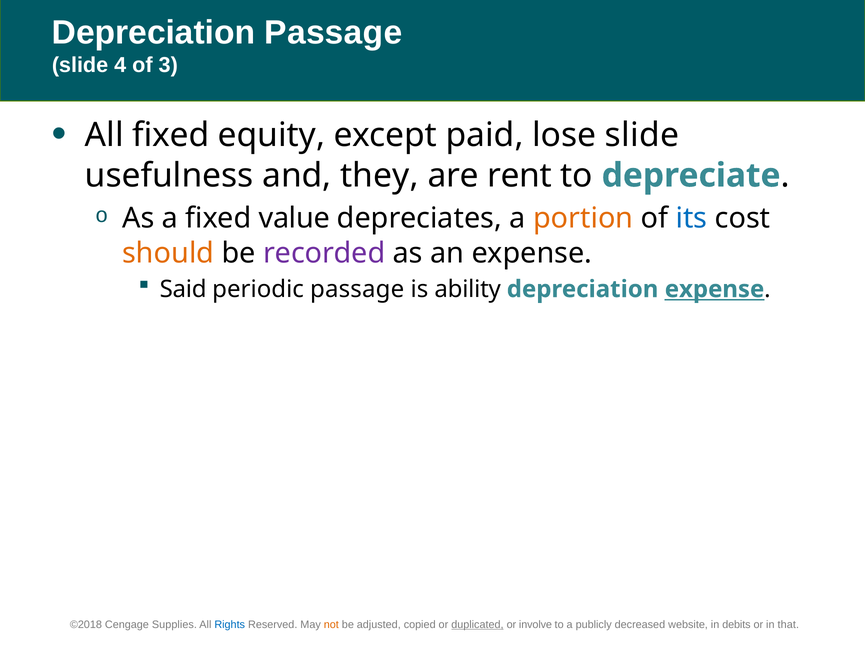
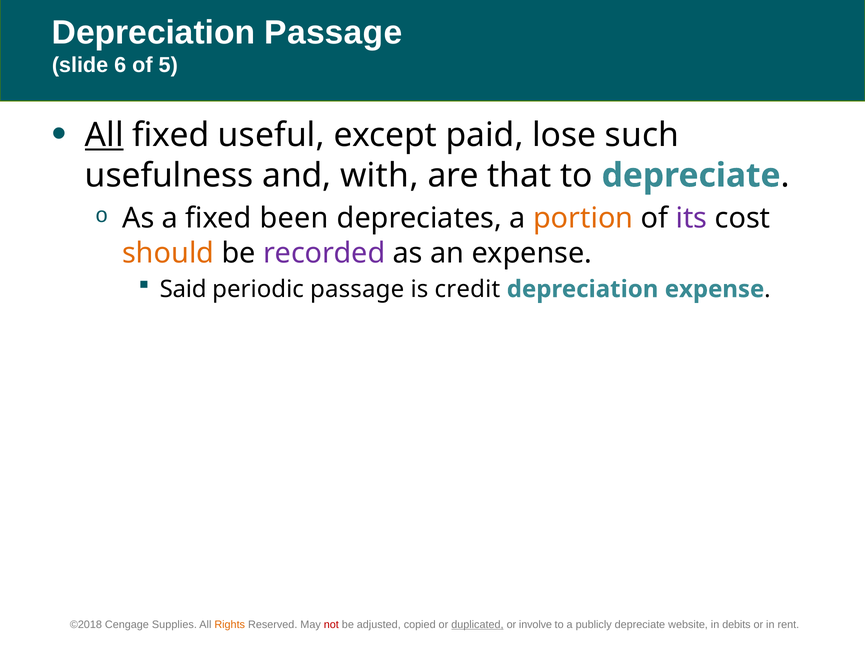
4: 4 -> 6 (120, 65)
3: 3 -> 5 (168, 65)
All underline: none -> present (104, 135)
equity: equity -> useful (271, 135)
lose slide: slide -> such (642, 135)
they: they -> with (379, 175)
rent: rent -> that (519, 175)
value: value -> been (294, 218)
its colour: blue -> purple (691, 218)
ability: ability -> credit (467, 289)
expense underline: present -> none (715, 289)
Rights colour: blue -> orange (230, 624)
not colour: orange -> red (331, 624)
publicly decreased: decreased -> depreciate (640, 624)
that: that -> rent (788, 624)
